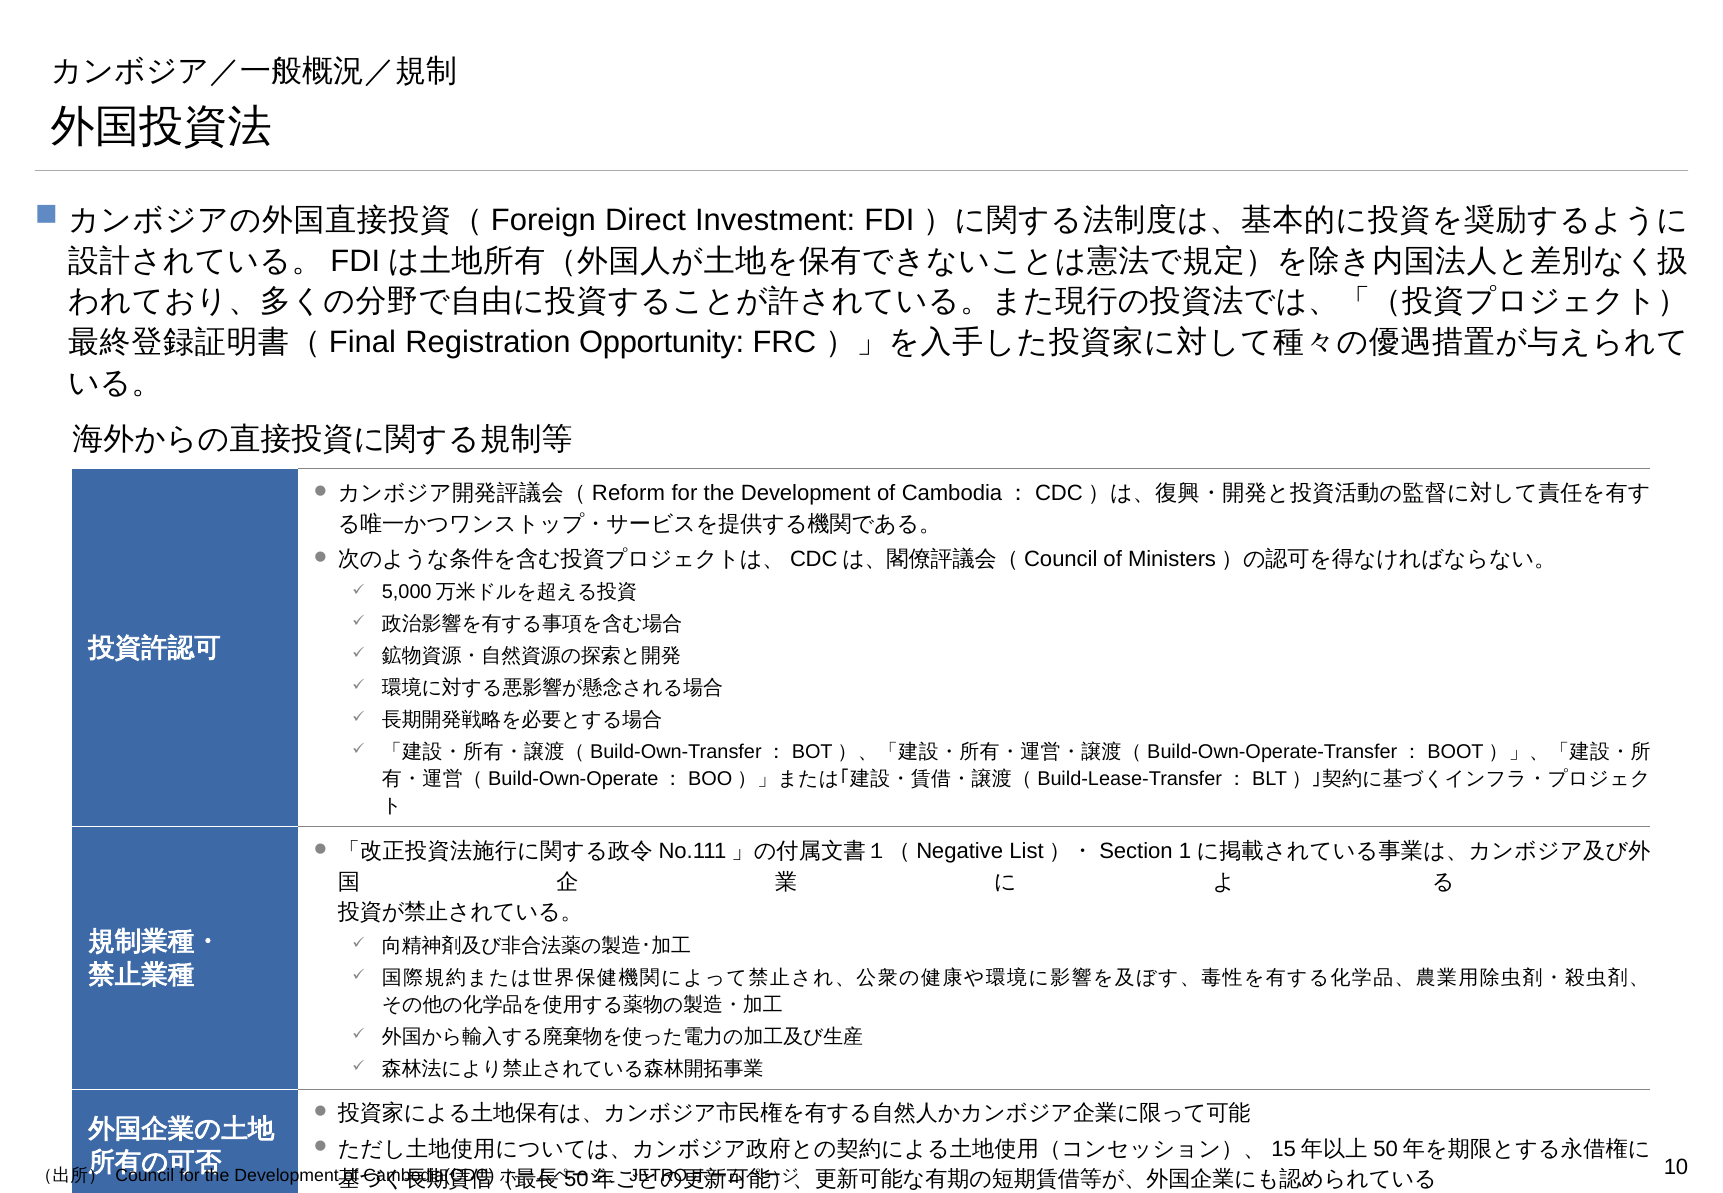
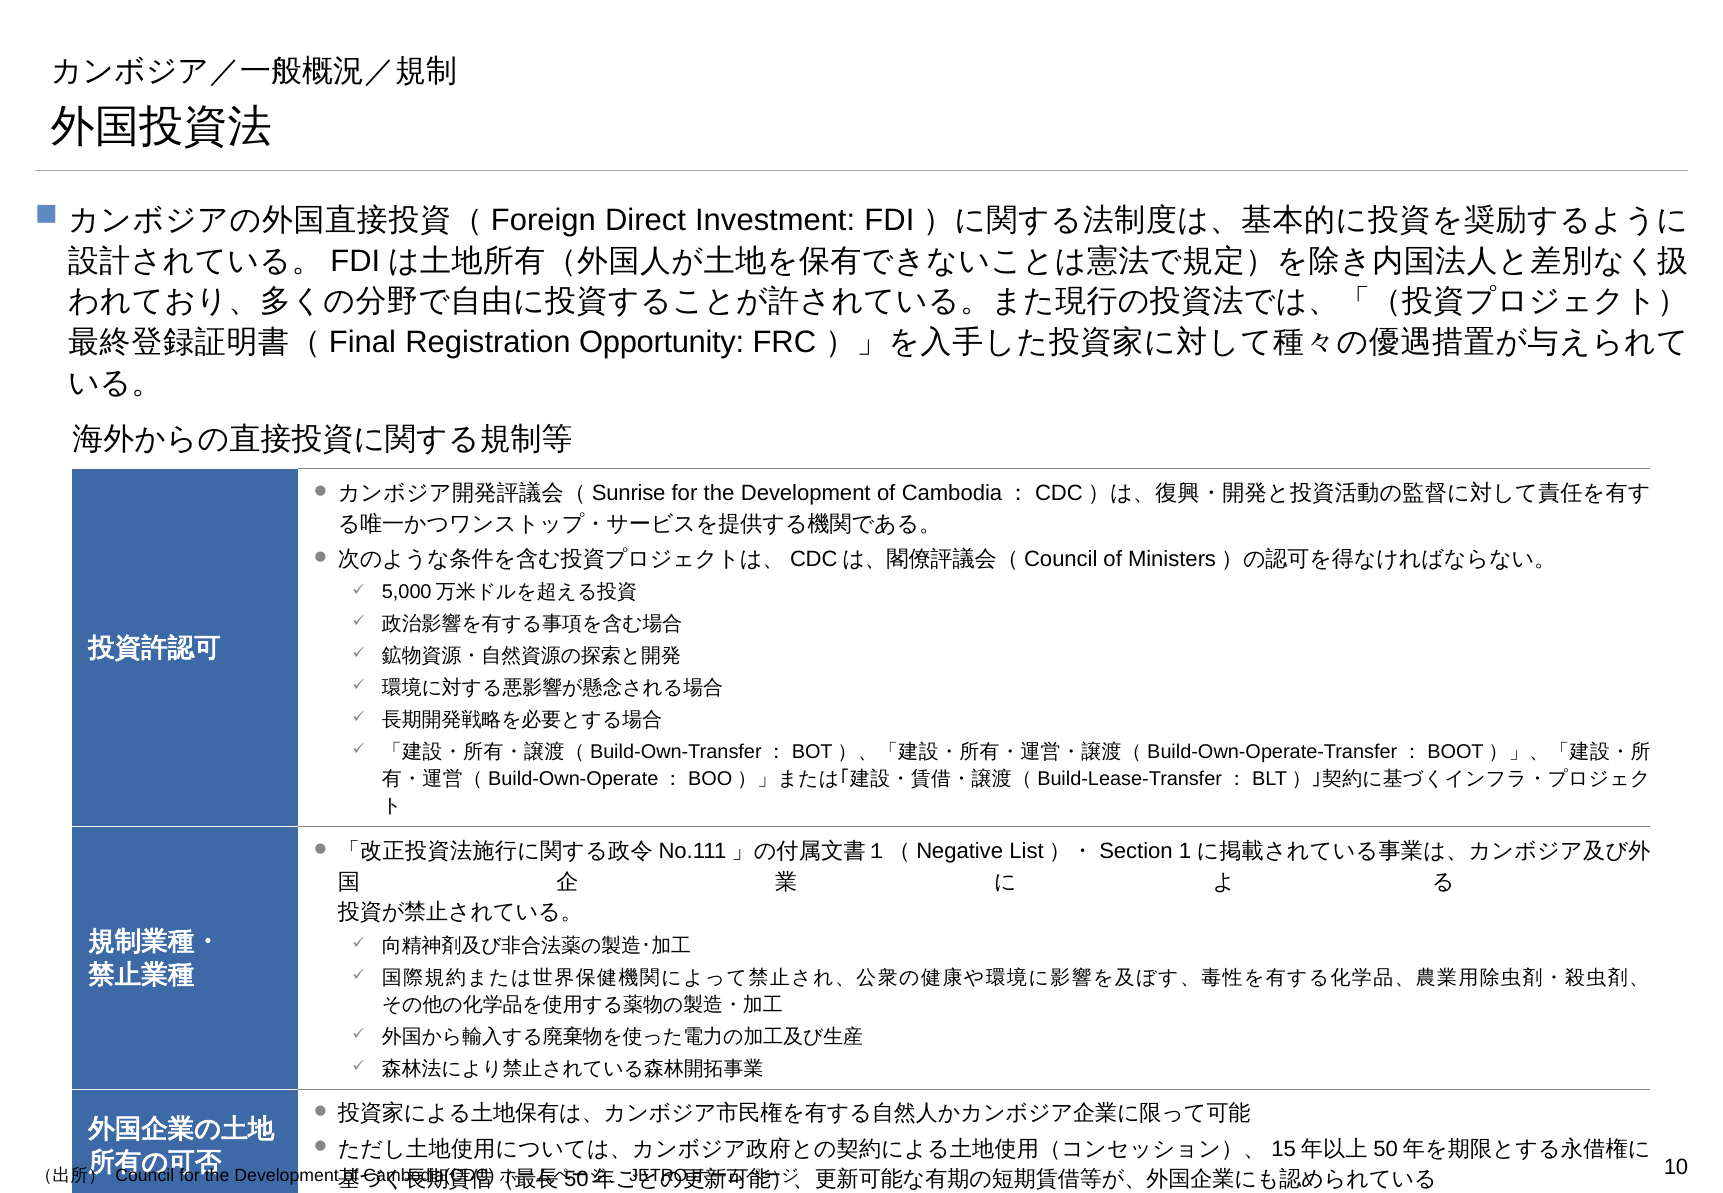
Reform: Reform -> Sunrise (629, 493)
